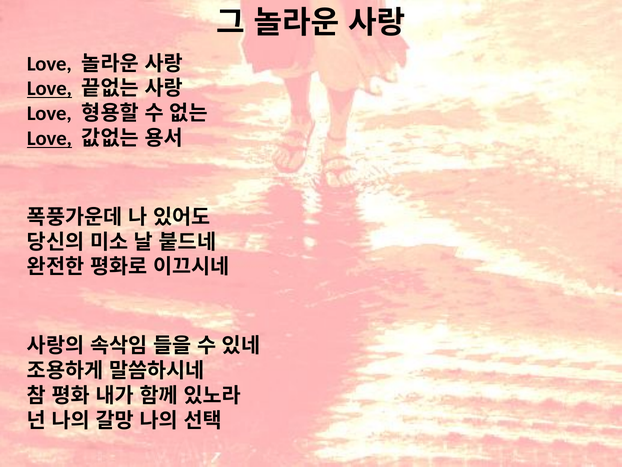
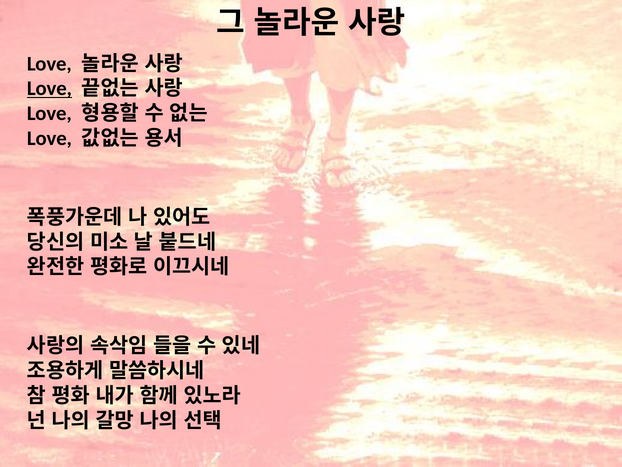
Love underline: present -> none (49, 138)
